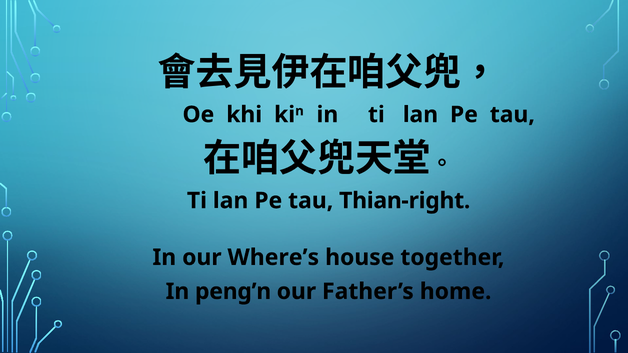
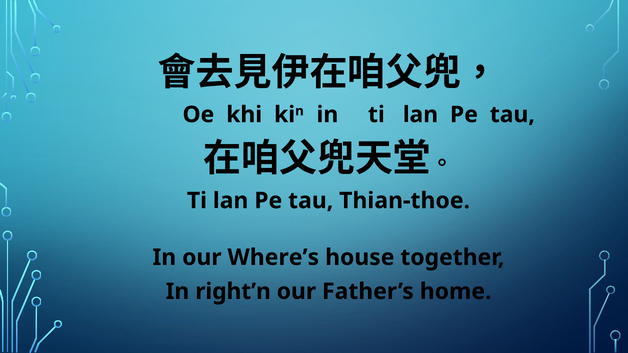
Thian-right: Thian-right -> Thian-thoe (405, 201)
peng’n: peng’n -> right’n (233, 292)
